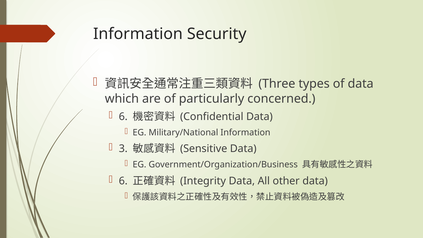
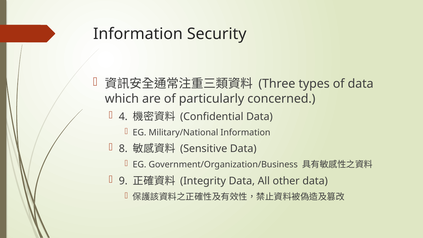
6: 6 -> 4 (123, 117)
3: 3 -> 8 (123, 149)
6: 6 -> 9 (123, 181)
